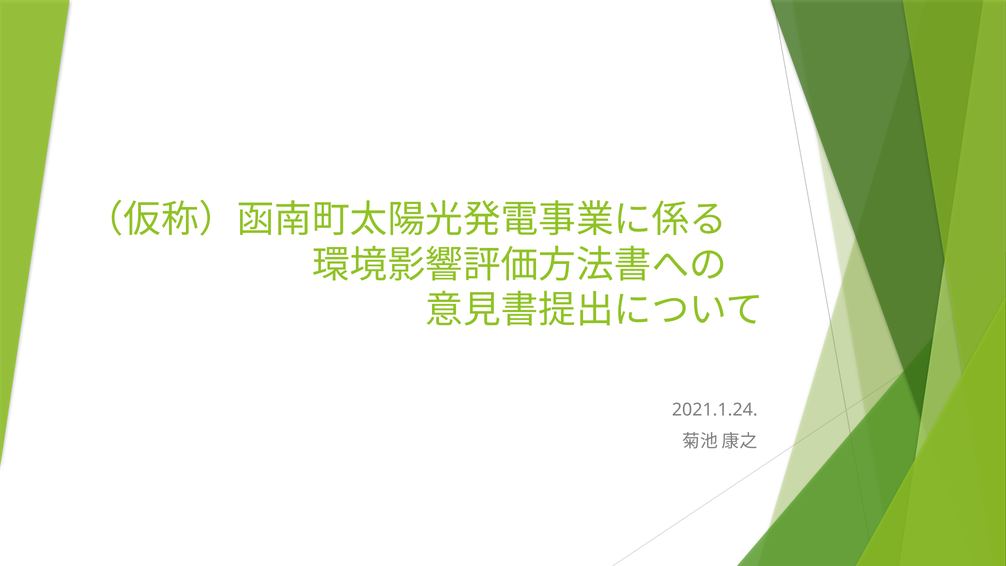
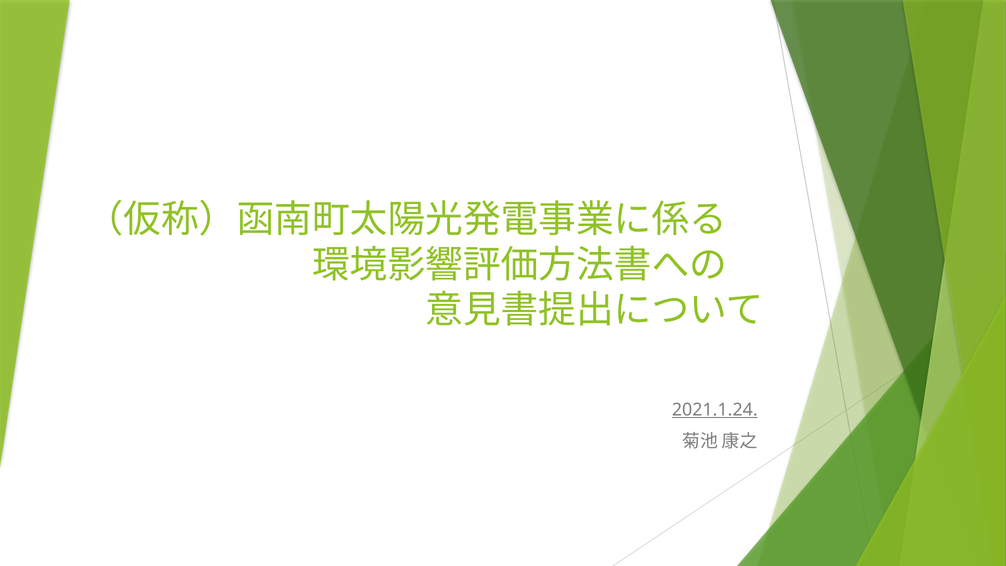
2021.1.24 underline: none -> present (715, 410)
